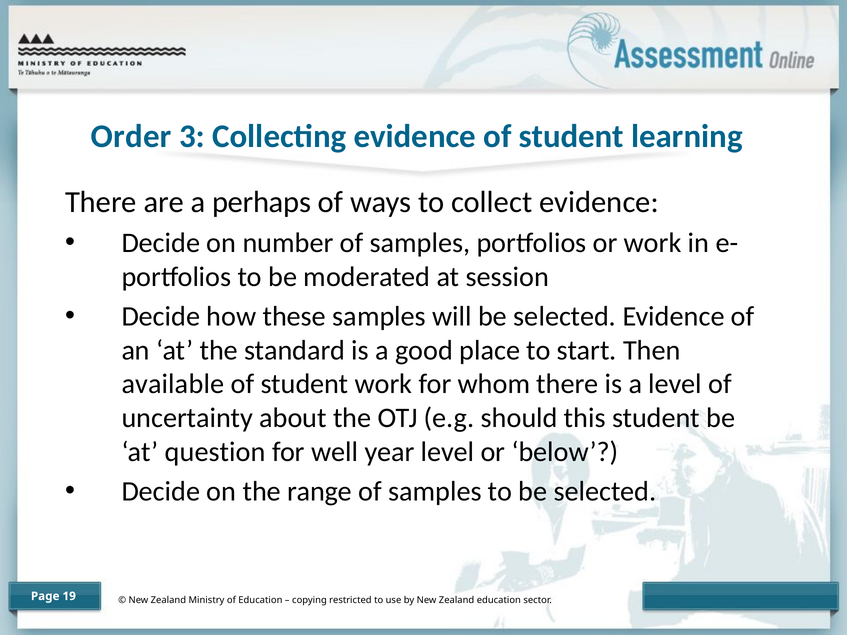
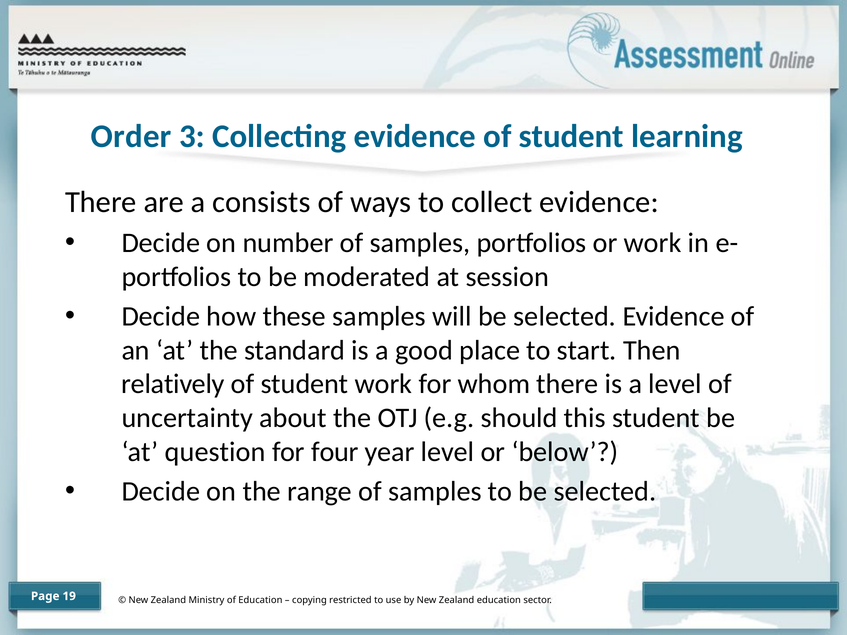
perhaps: perhaps -> consists (261, 202)
available: available -> relatively (173, 384)
well: well -> four (335, 452)
